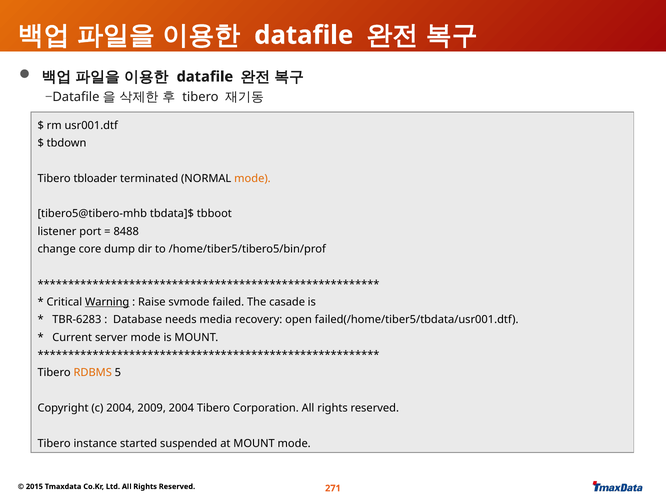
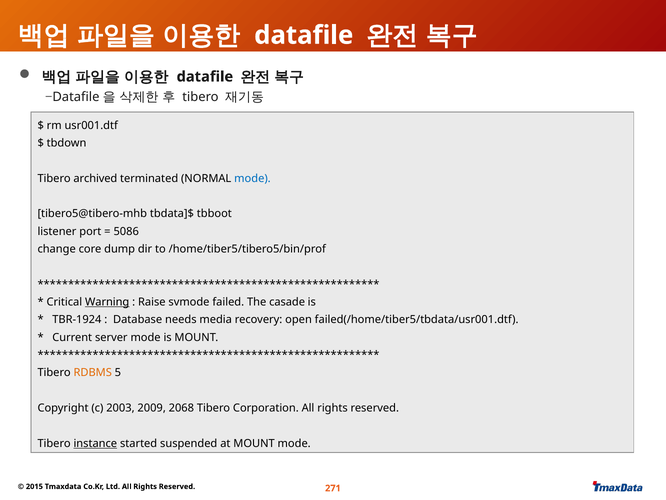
tbloader: tbloader -> archived (95, 178)
mode colour: orange -> blue (252, 178)
8488: 8488 -> 5086 (126, 231)
TBR-6283: TBR-6283 -> TBR-1924 (77, 319)
c 2004: 2004 -> 2003 (120, 408)
2009 2004: 2004 -> 2068 (181, 408)
instance underline: none -> present (95, 443)
